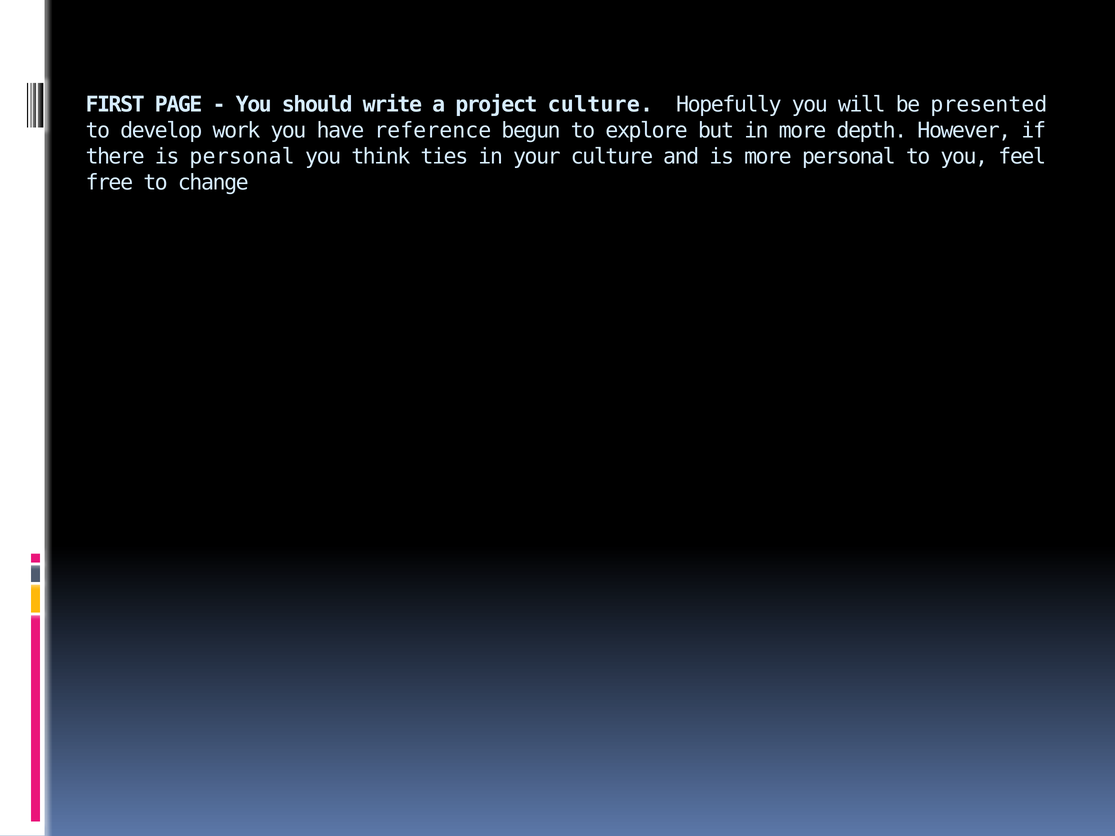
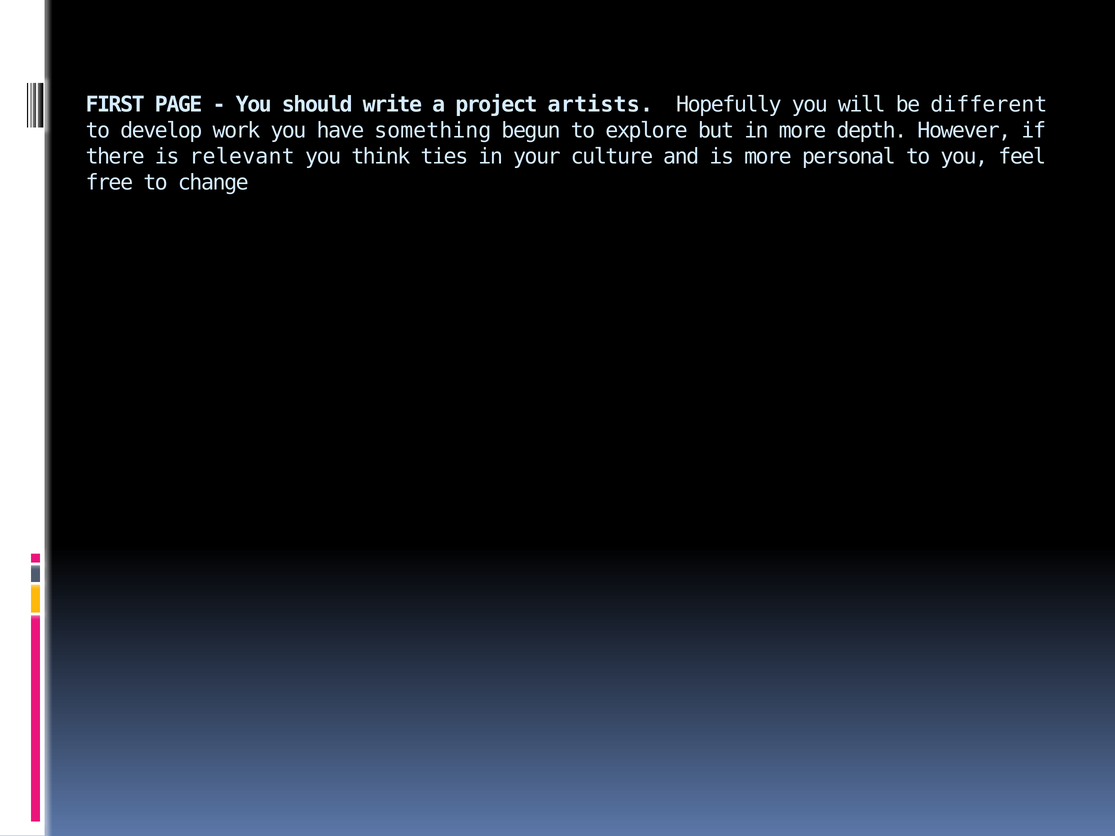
project culture: culture -> artists (600, 104)
presented: presented -> different (989, 104)
reference: reference -> something (433, 131)
is personal: personal -> relevant (242, 157)
